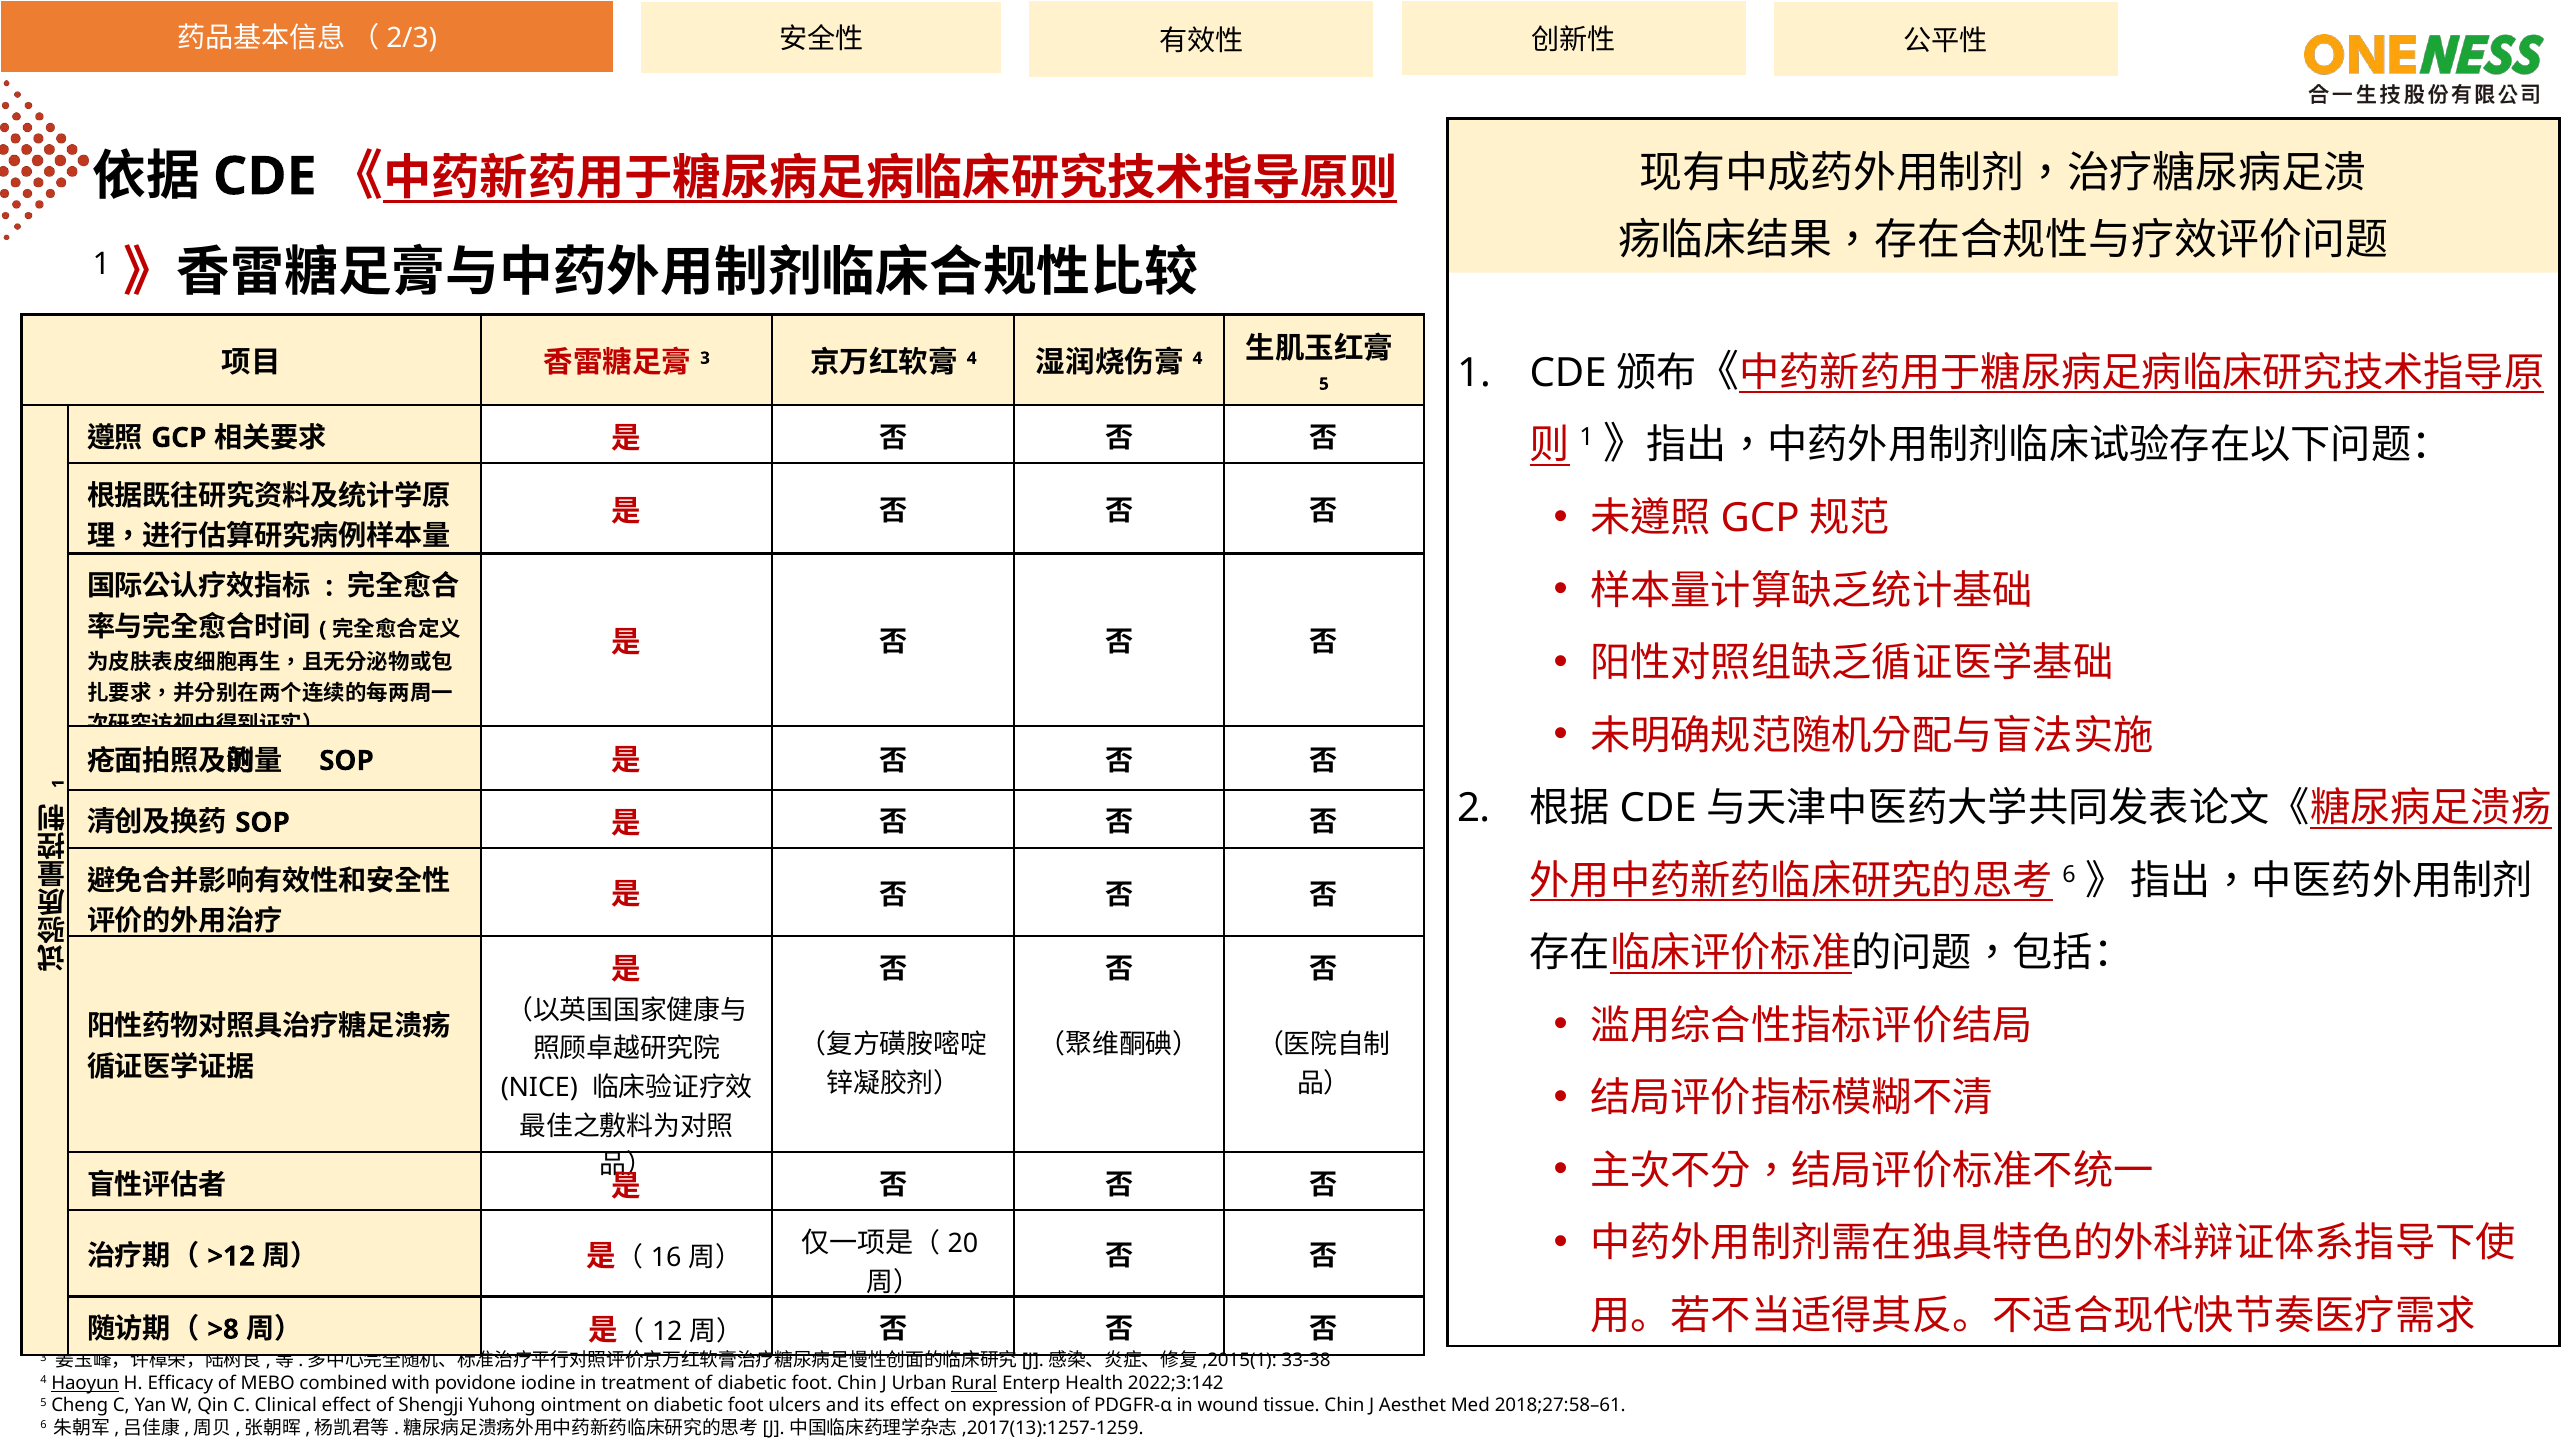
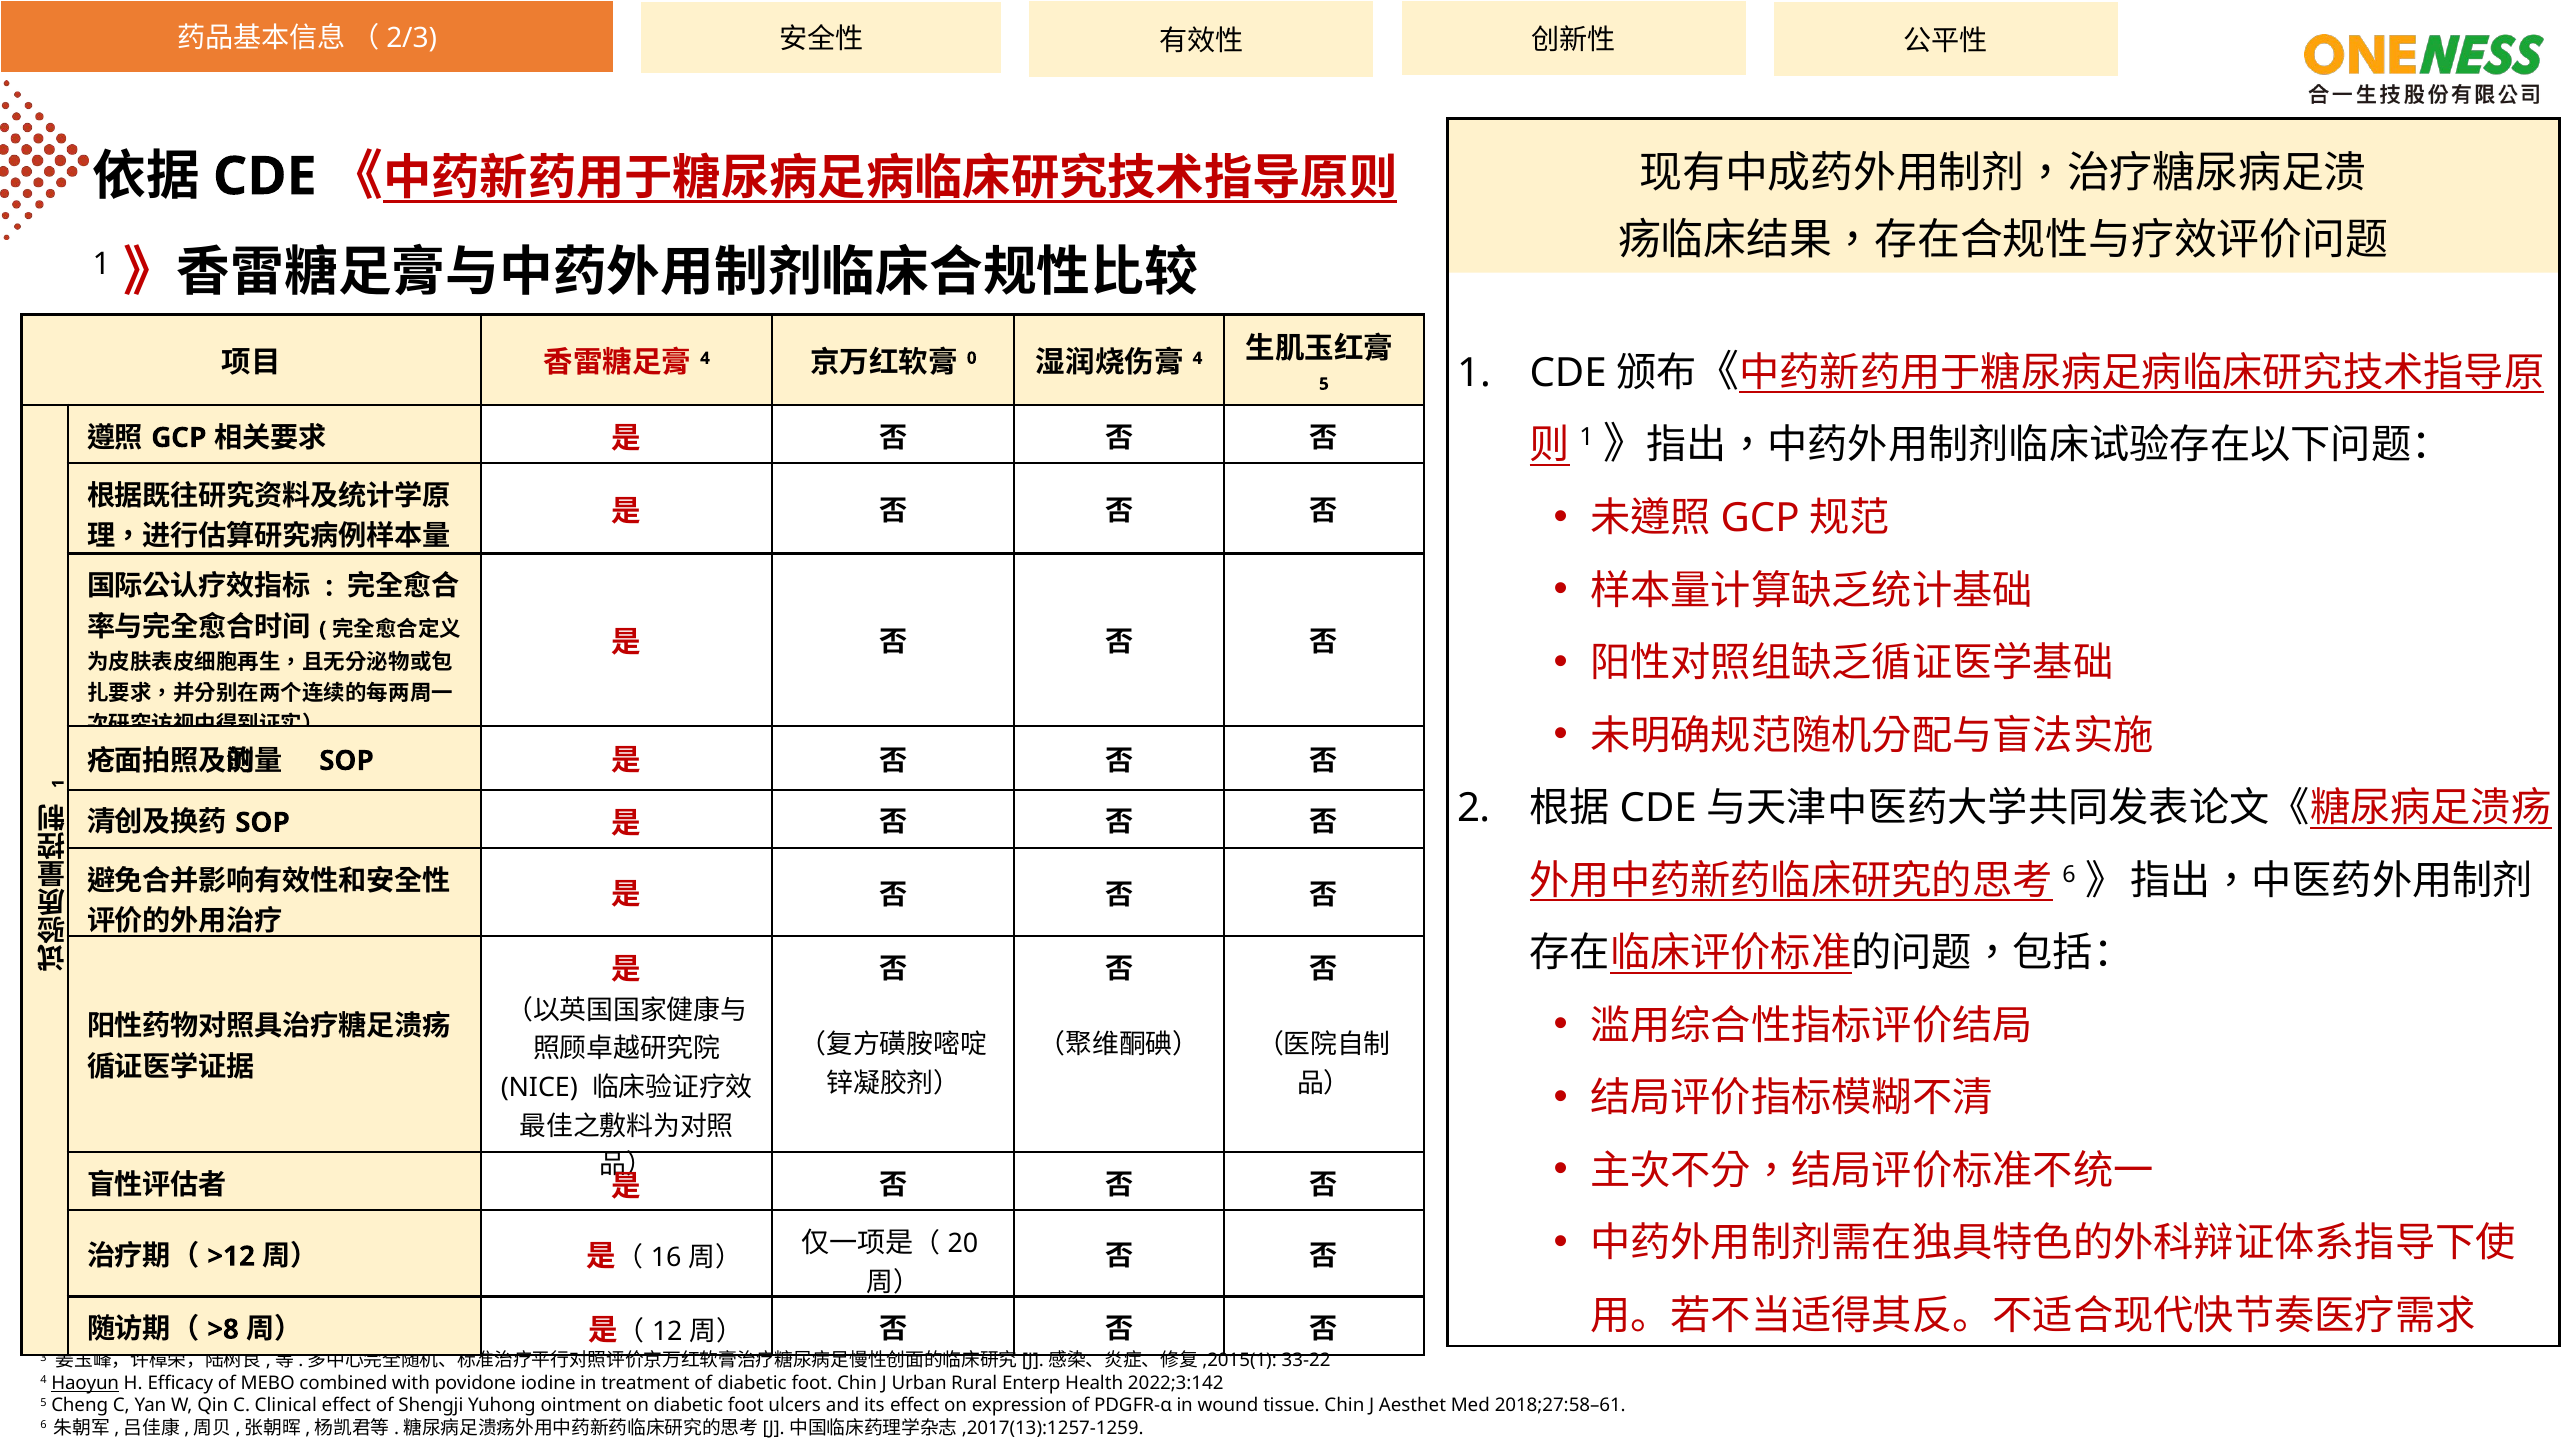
3: 3 -> 4 (705, 358)
4: 4 -> 0 (972, 358)
33-38: 33-38 -> 33-22 (1306, 1361)
Rural underline: present -> none (974, 1383)
